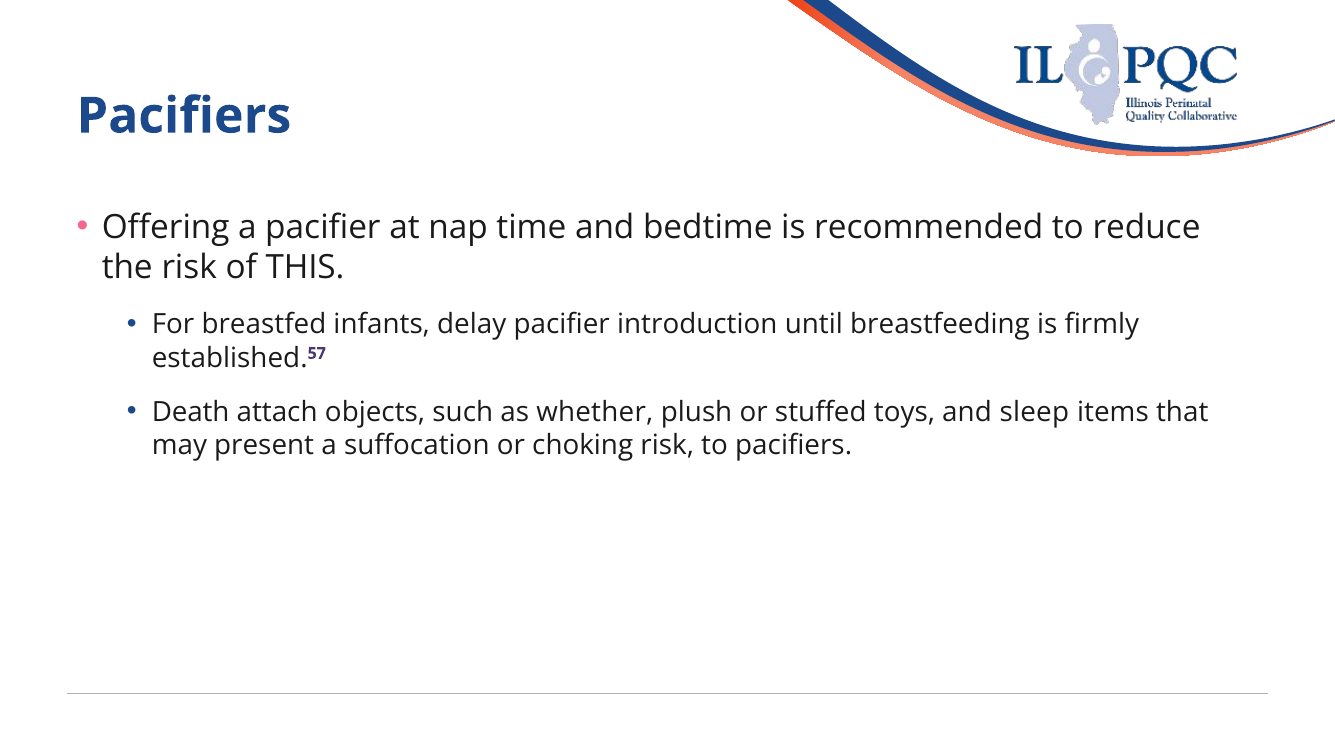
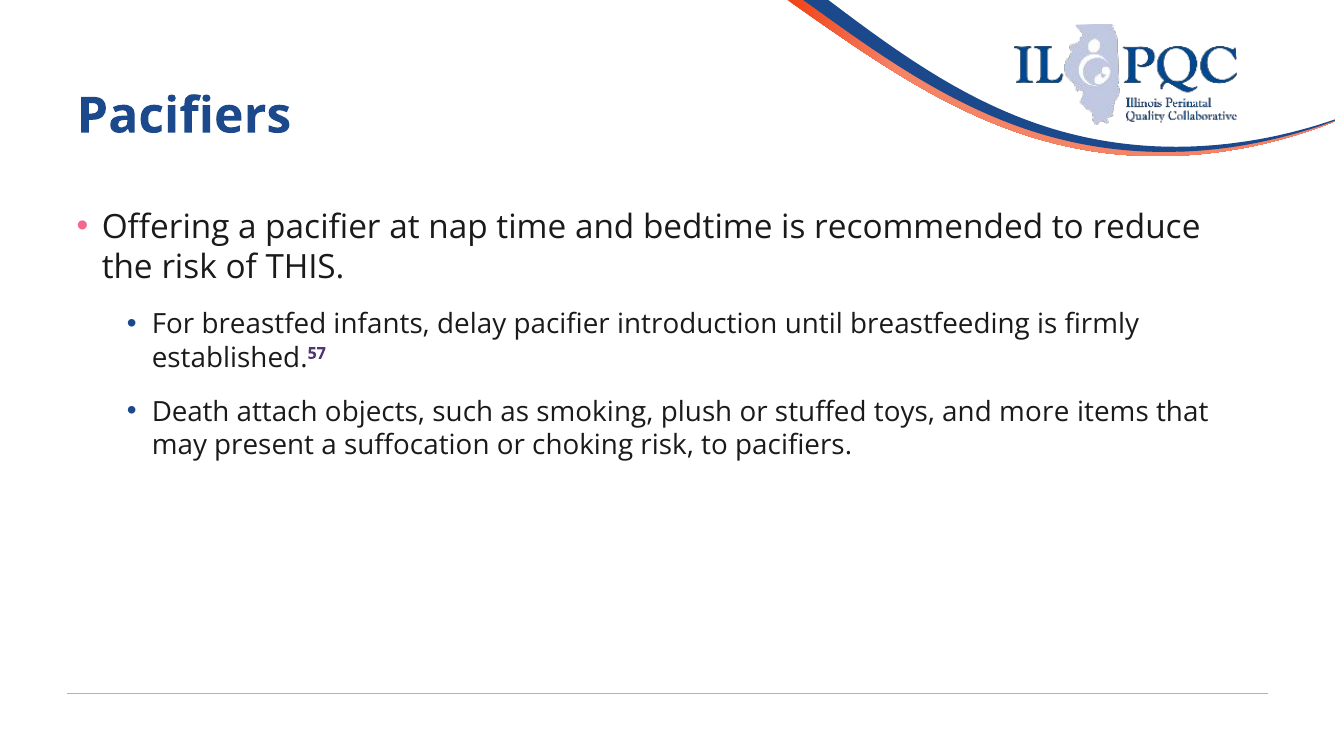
whether: whether -> smoking (595, 412)
sleep: sleep -> more (1034, 412)
